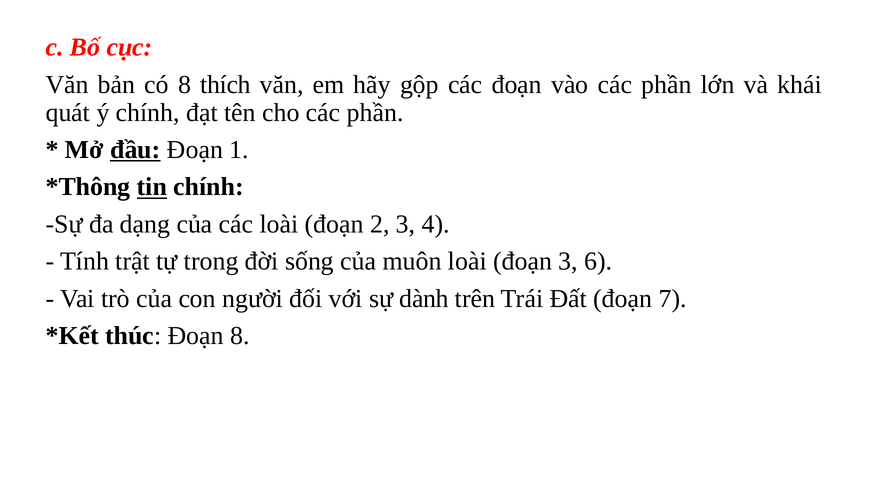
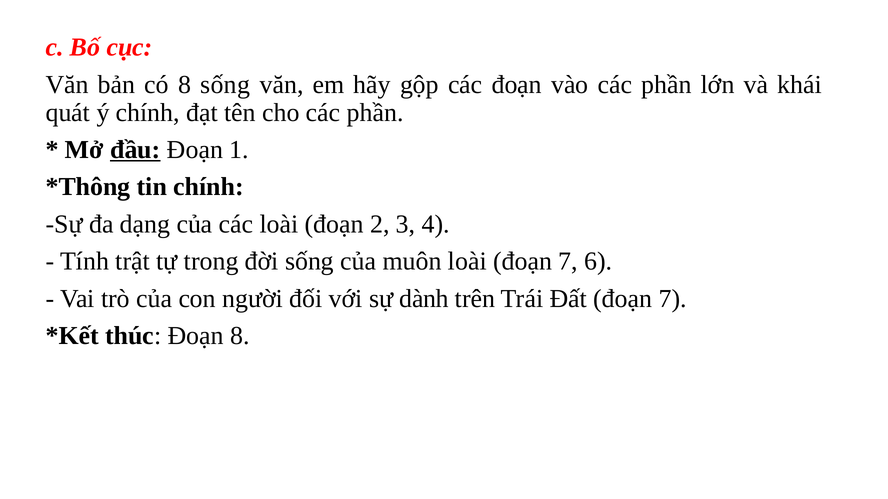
8 thích: thích -> sống (225, 85)
tin underline: present -> none (152, 187)
loài đoạn 3: 3 -> 7 (568, 262)
